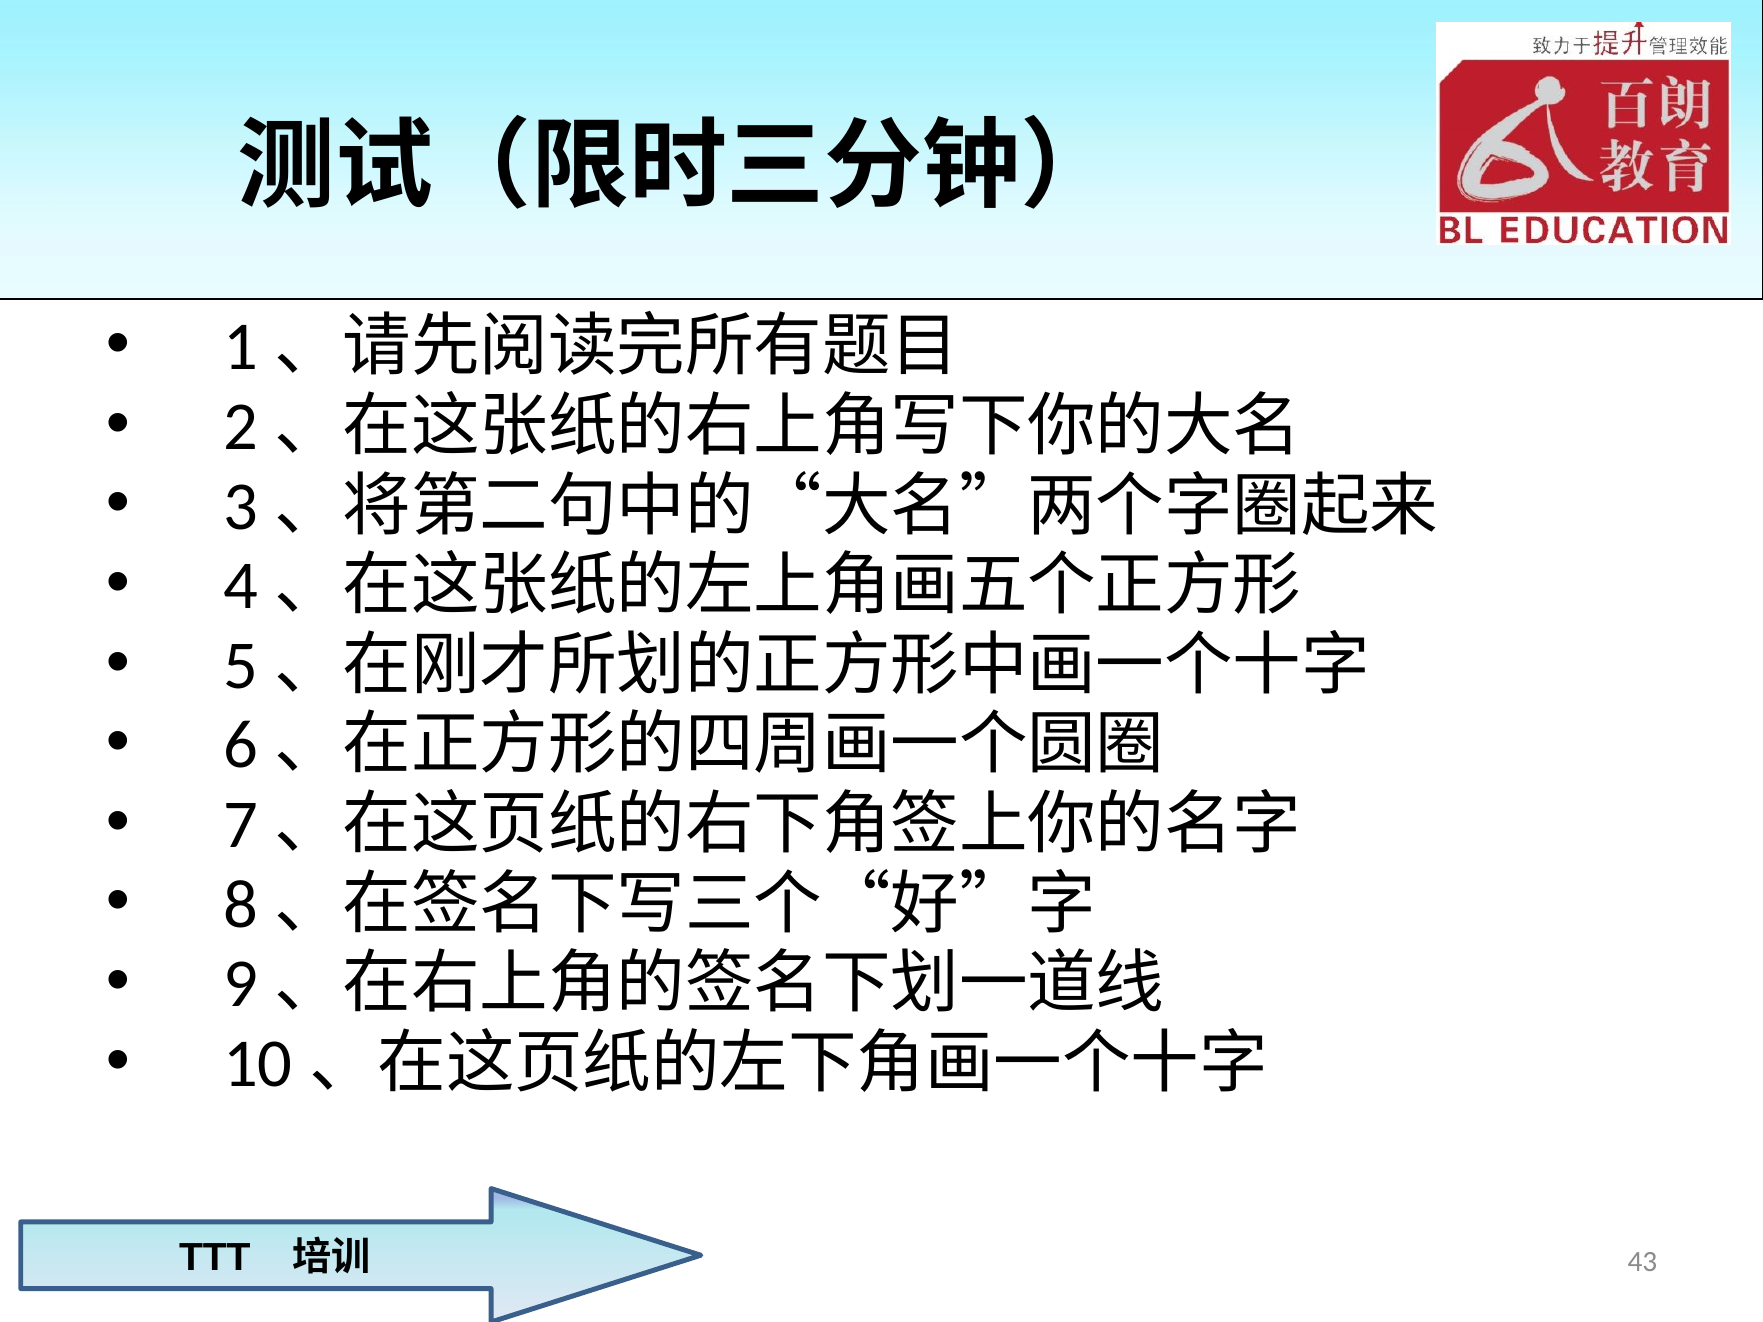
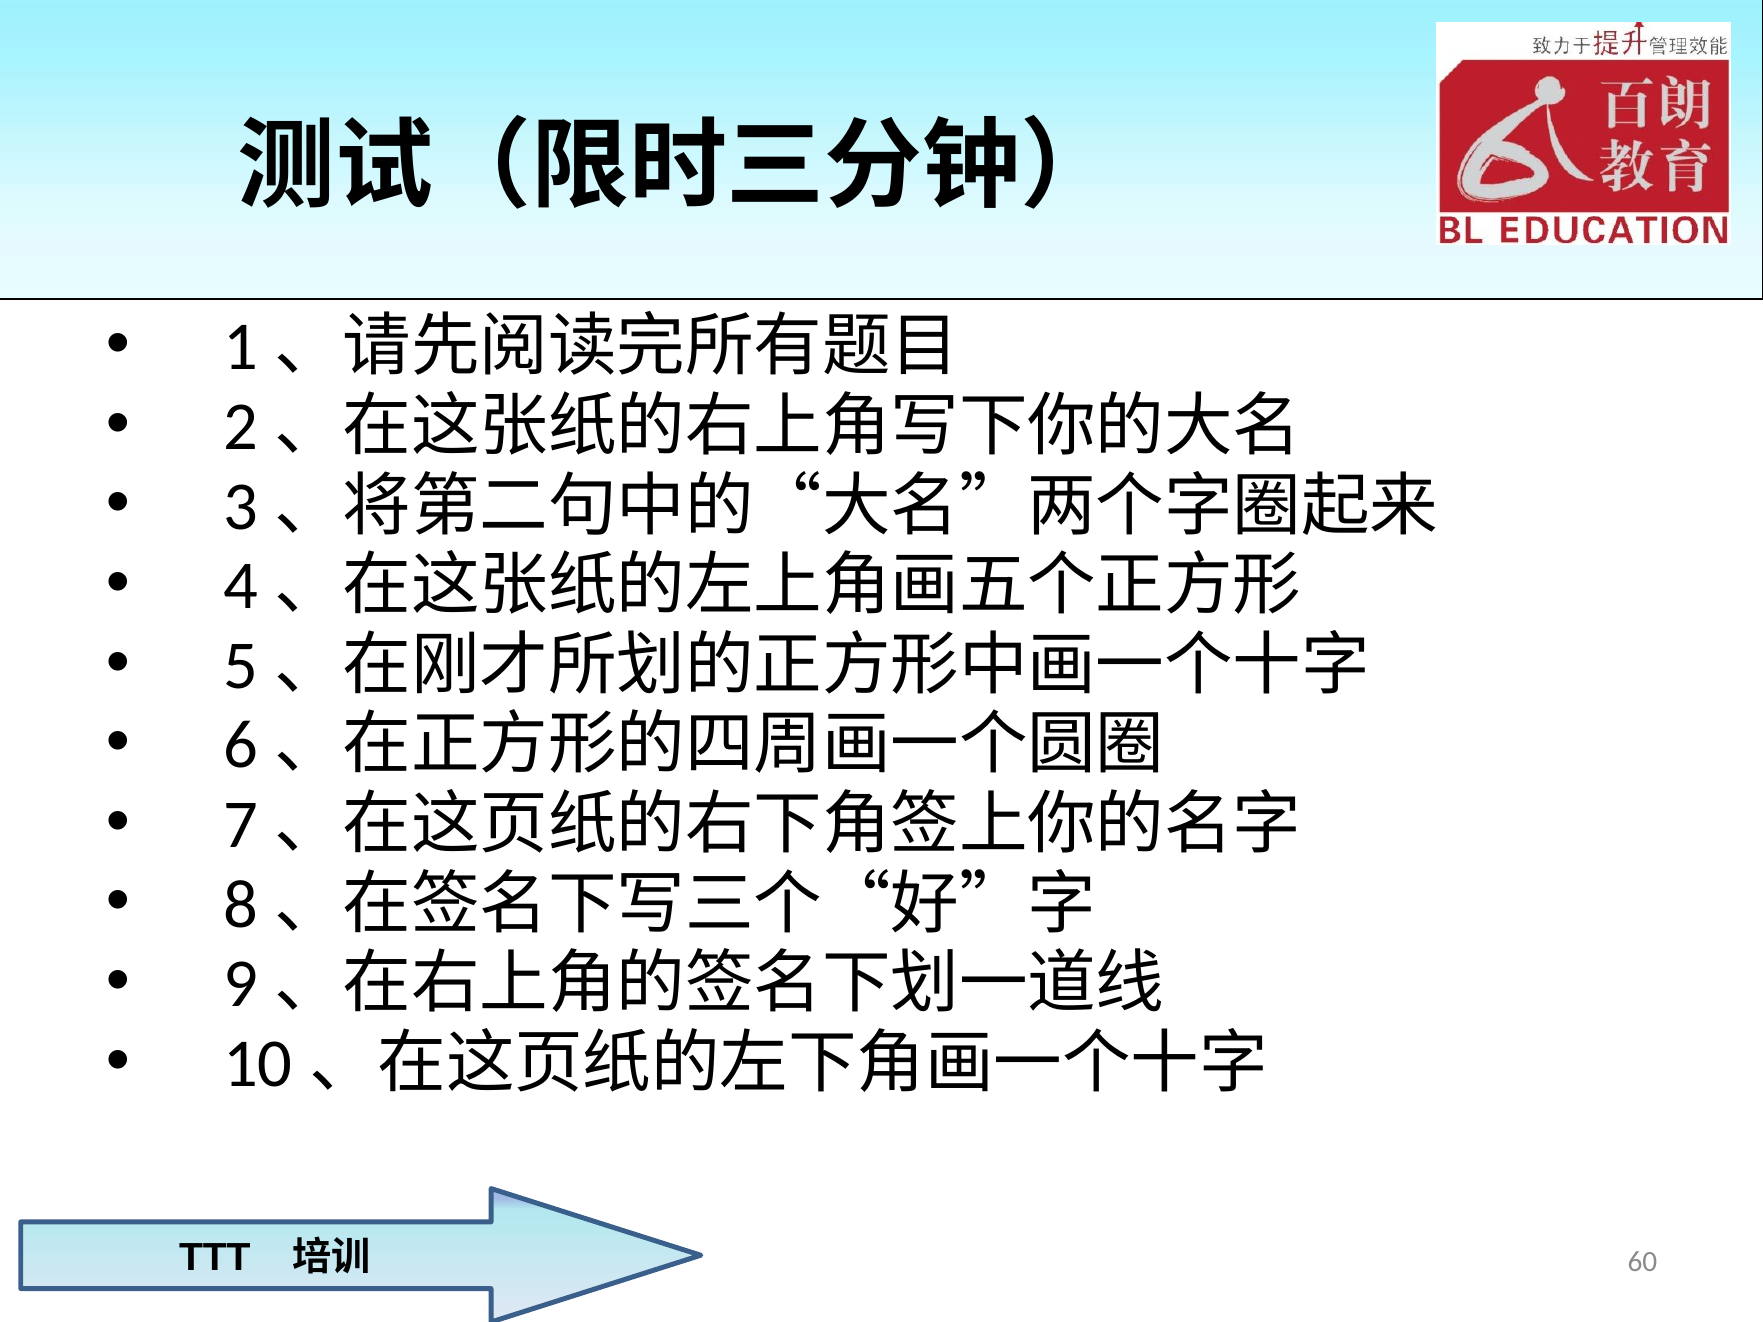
43: 43 -> 60 (1642, 1262)
